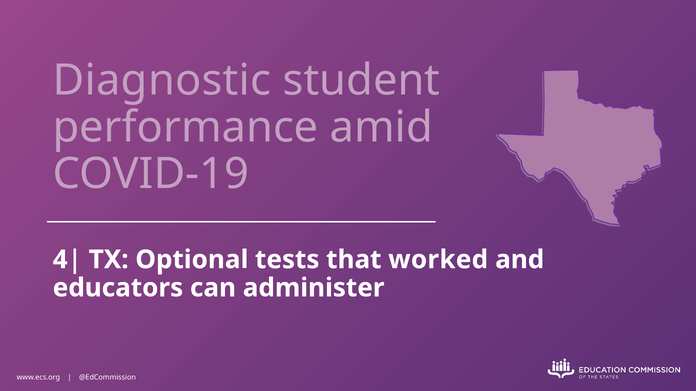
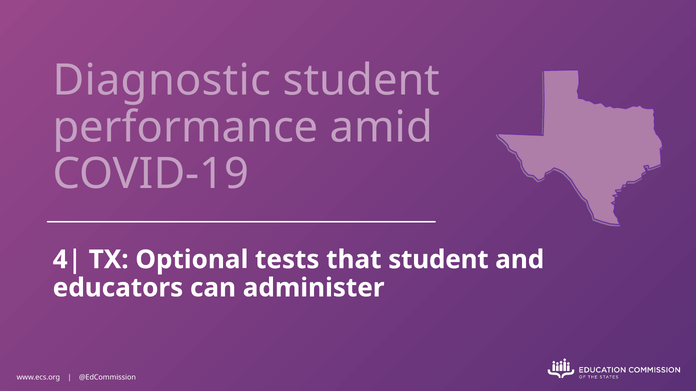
that worked: worked -> student (438, 260)
